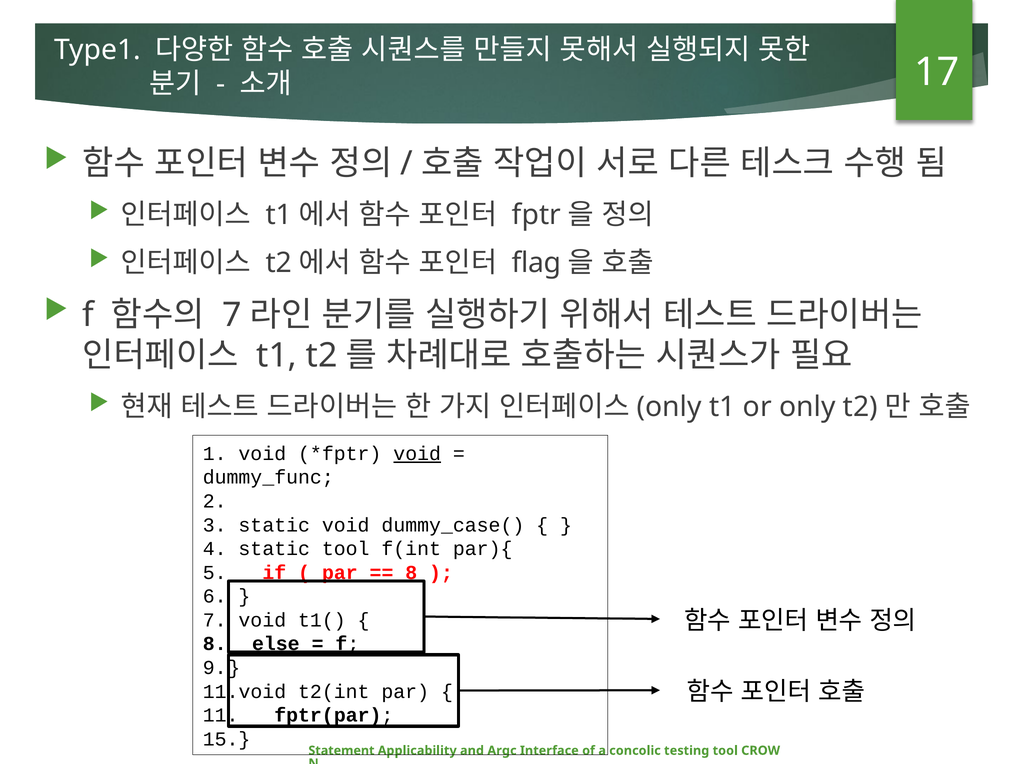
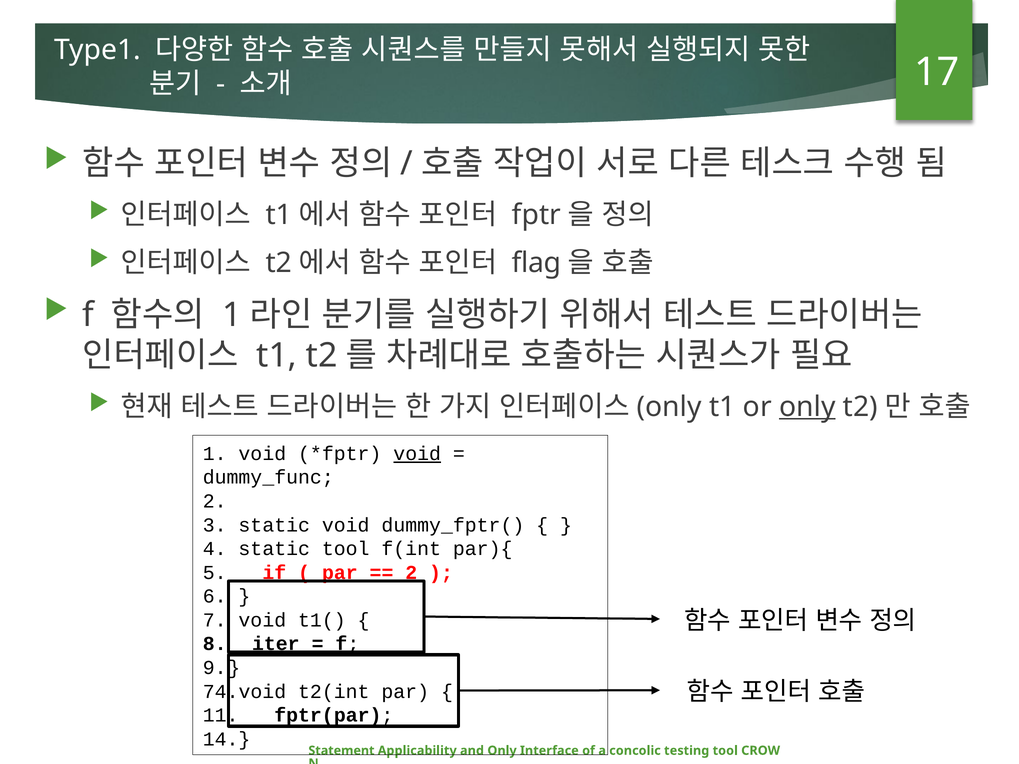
7: 7 -> 1 (232, 315)
only underline: none -> present (807, 407)
dummy_case(: dummy_case( -> dummy_fptr( (453, 525)
8: 8 -> 2 (411, 573)
else: else -> iter (276, 644)
11.void: 11.void -> 74.void (244, 692)
15: 15 -> 14 (227, 739)
and Argc: Argc -> Only (502, 751)
